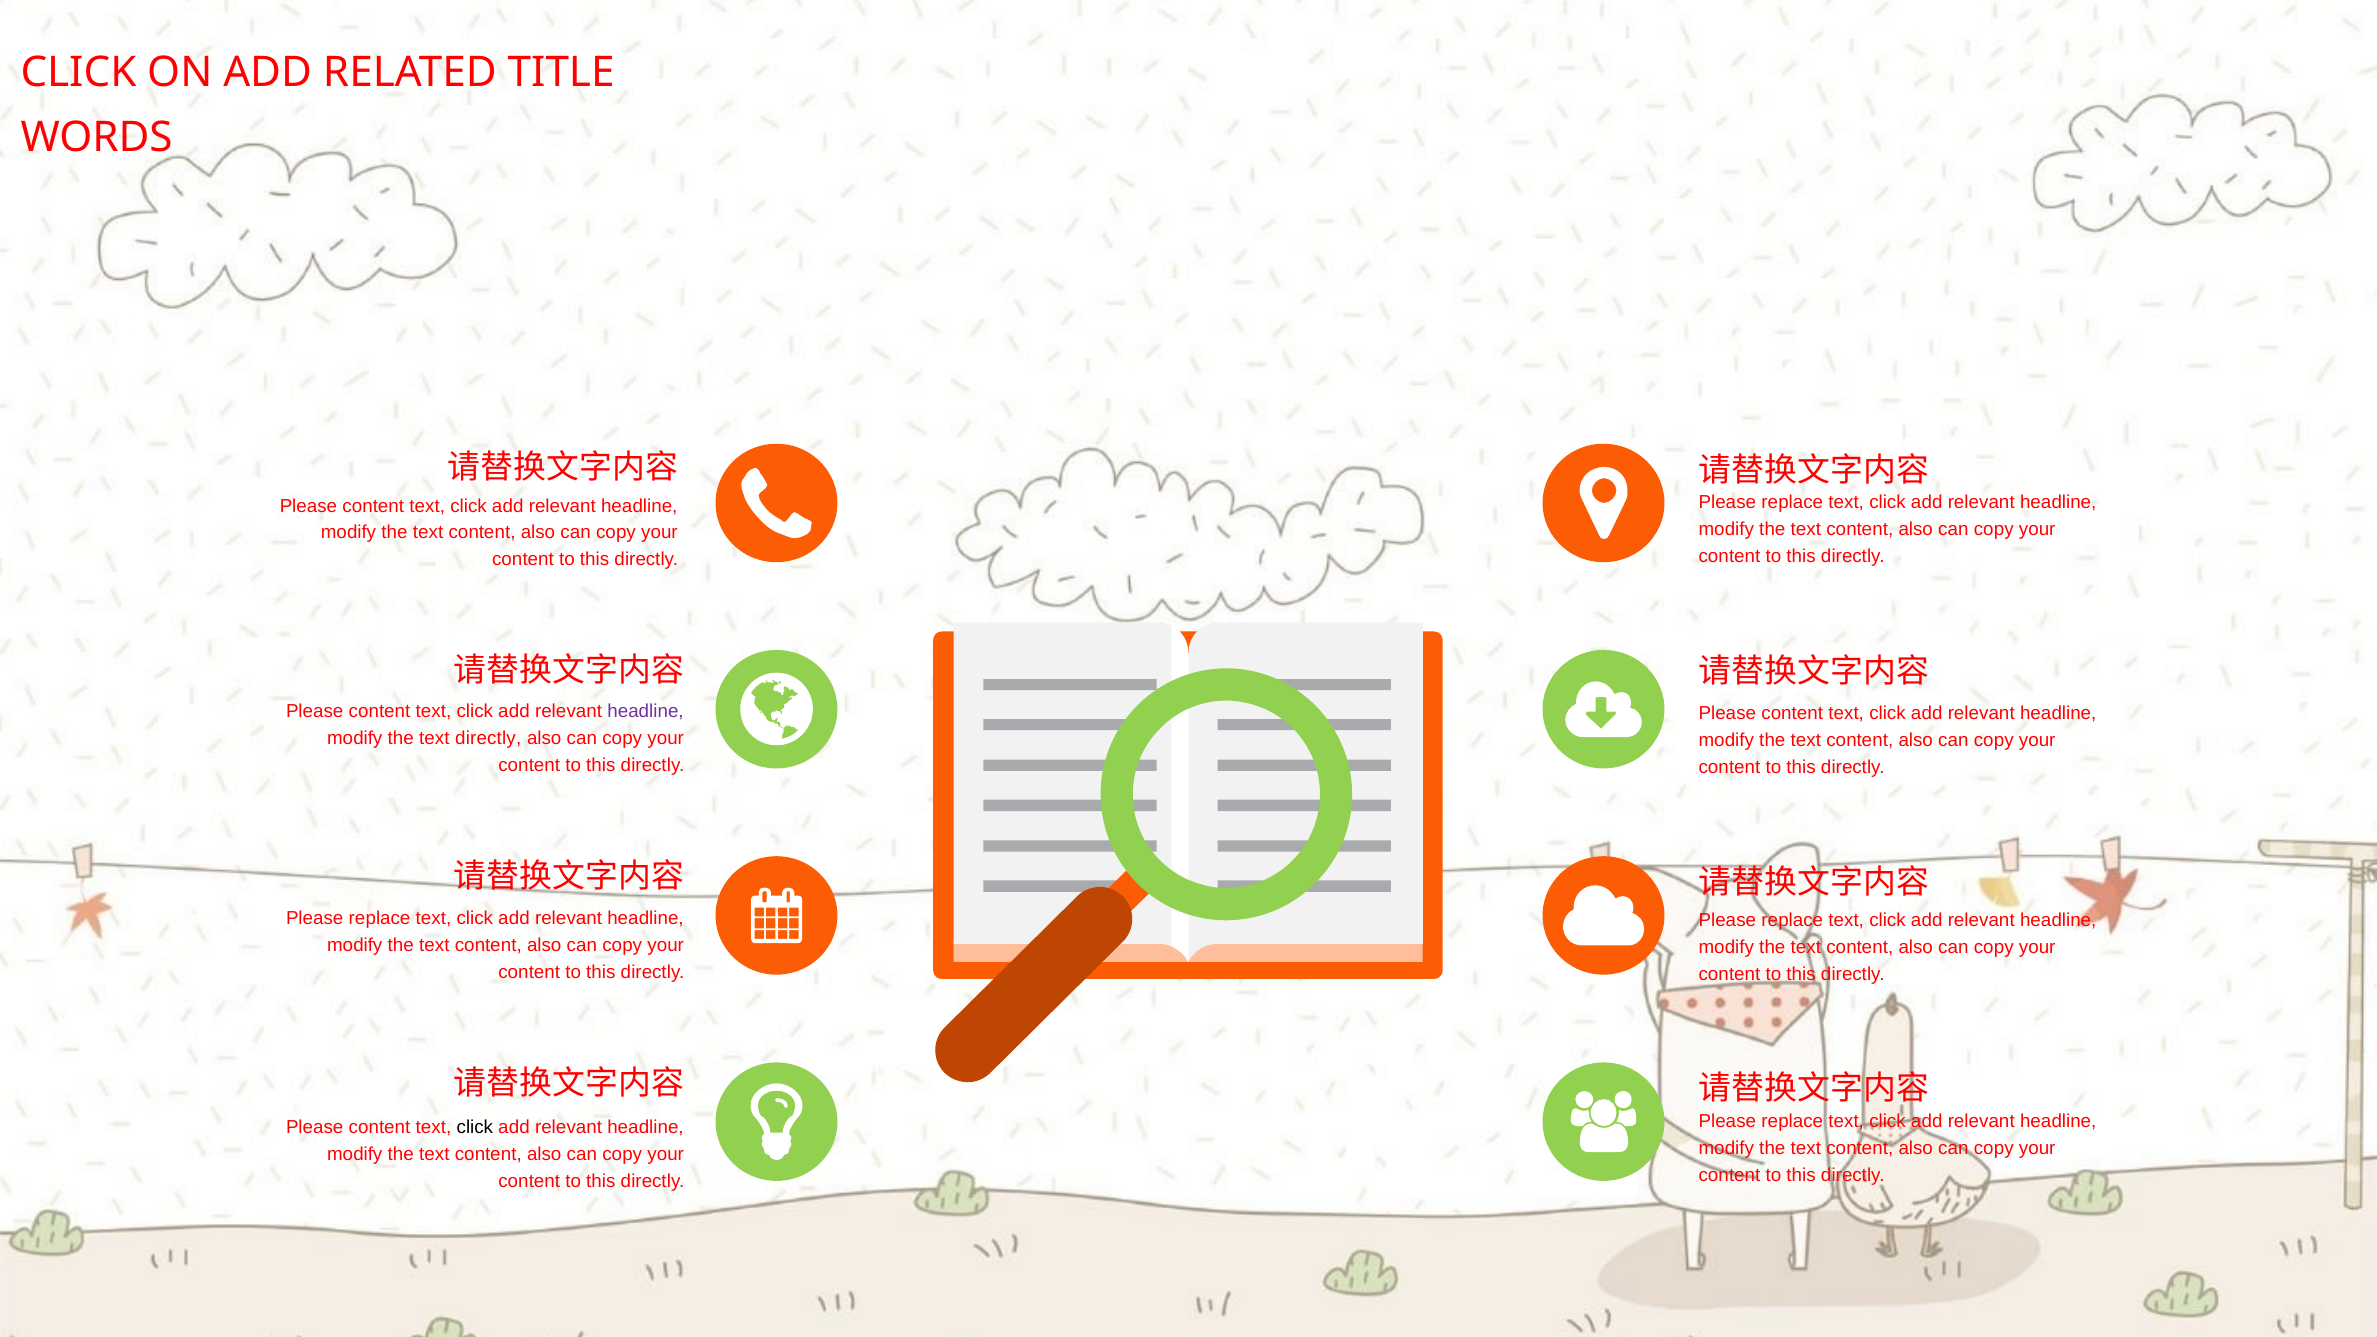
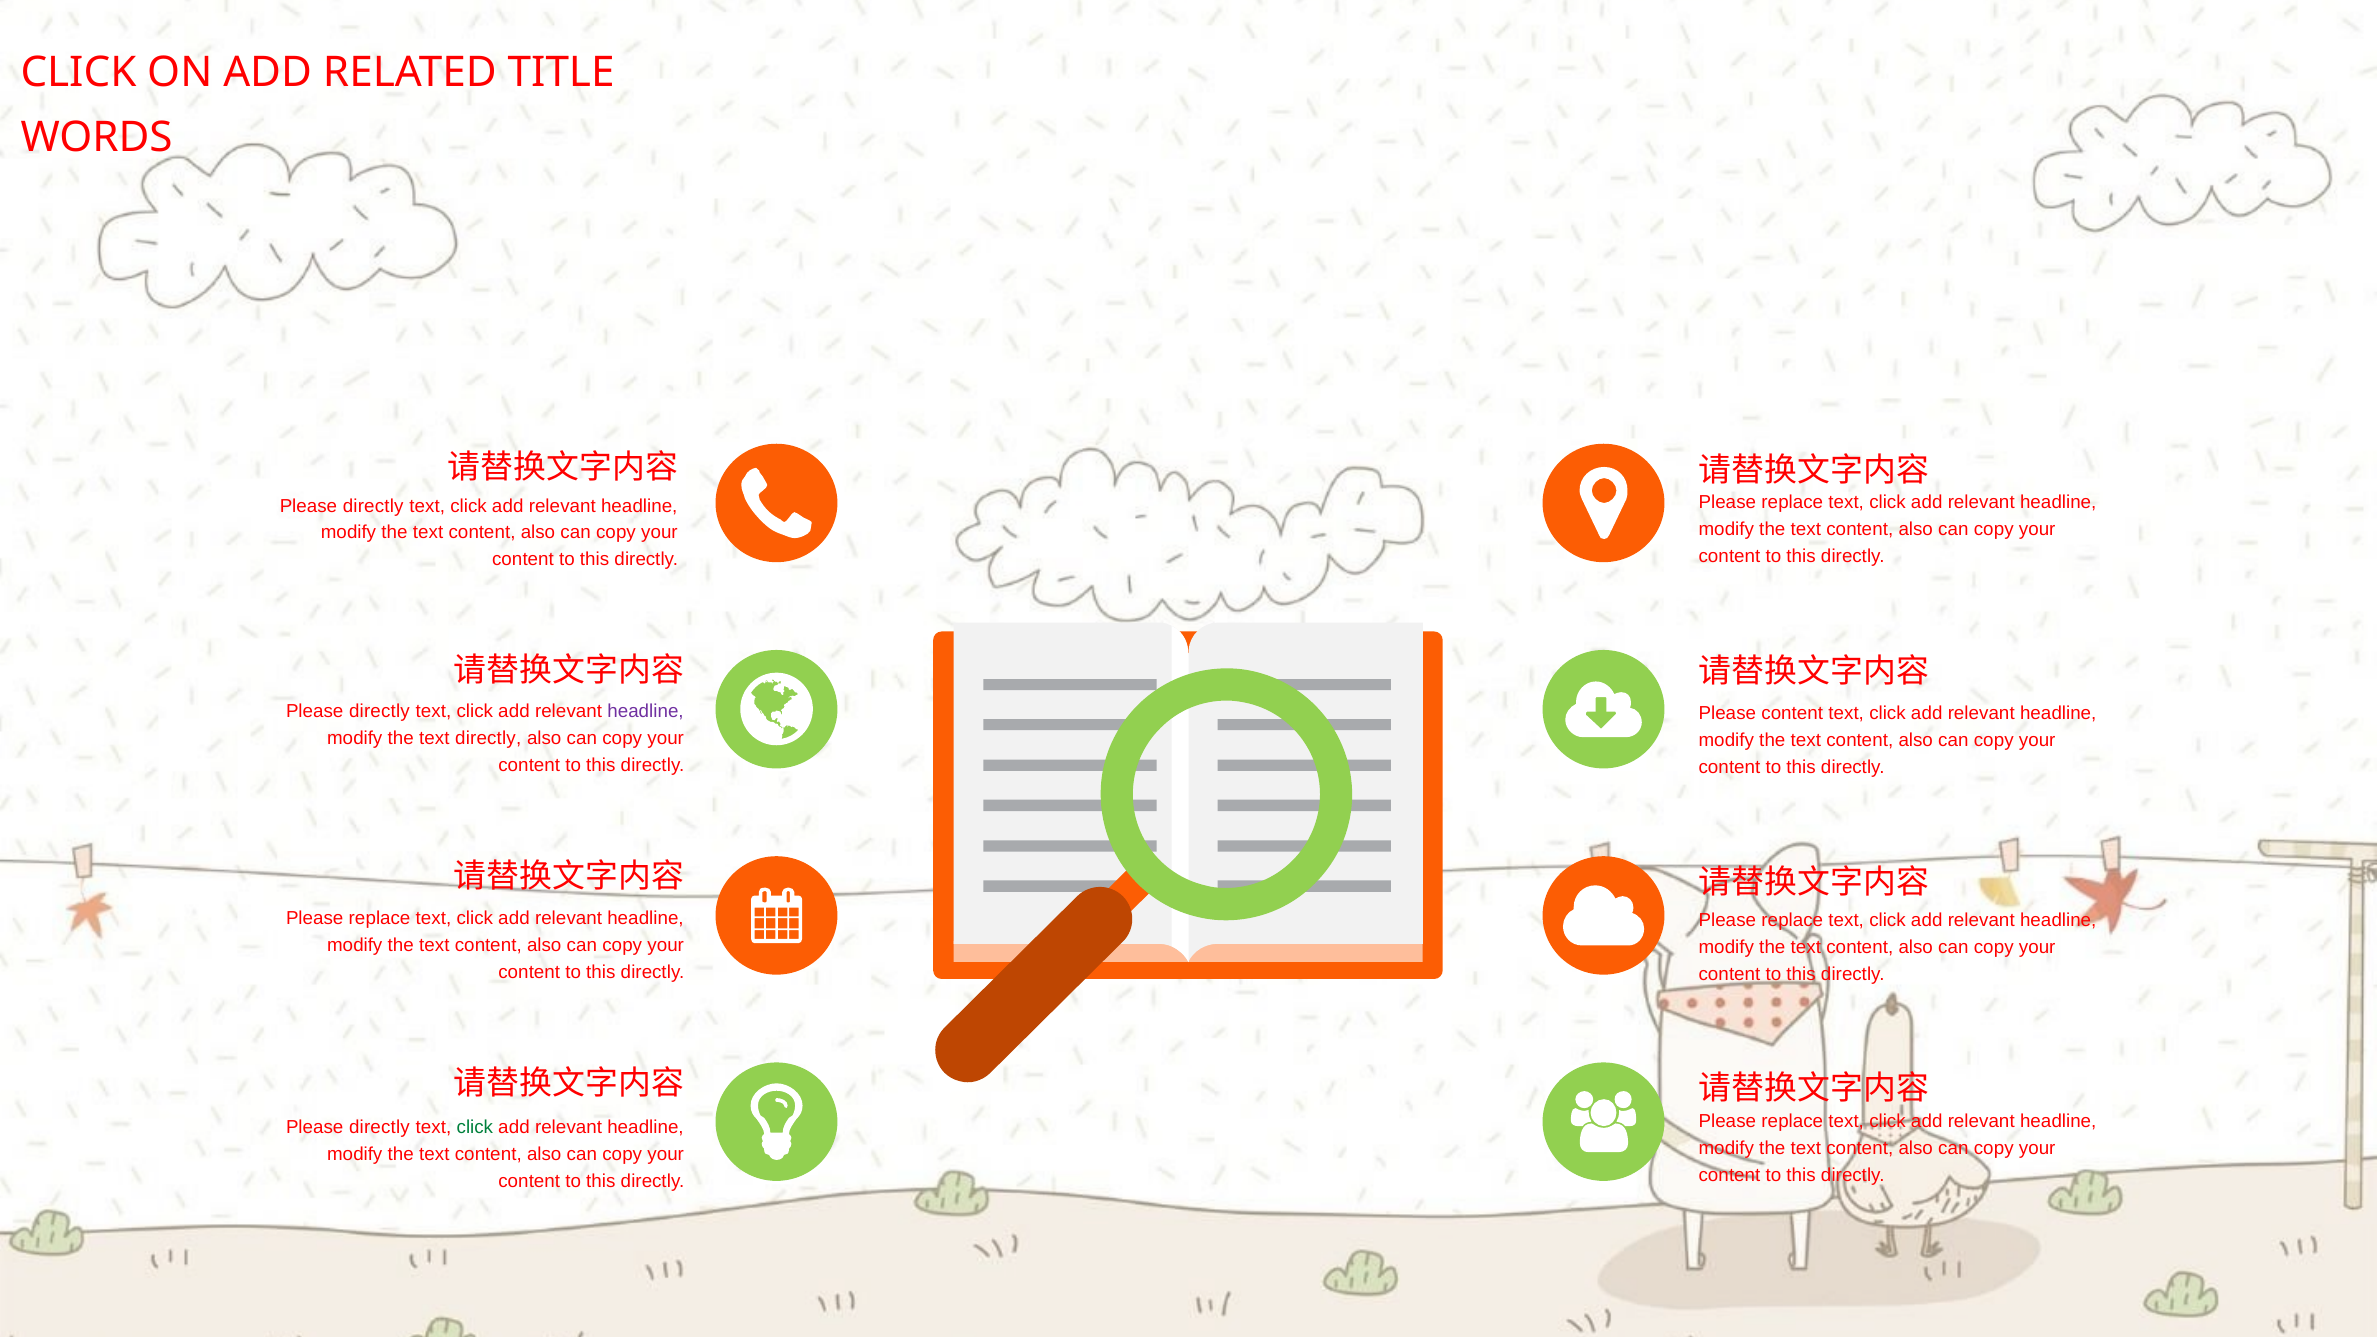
content: content -> directly (373, 506)
content: content -> directly (379, 711)
content: content -> directly (379, 1127)
click colour: black -> green (475, 1127)
